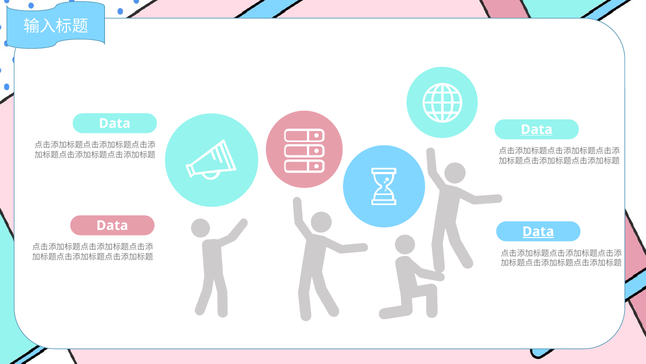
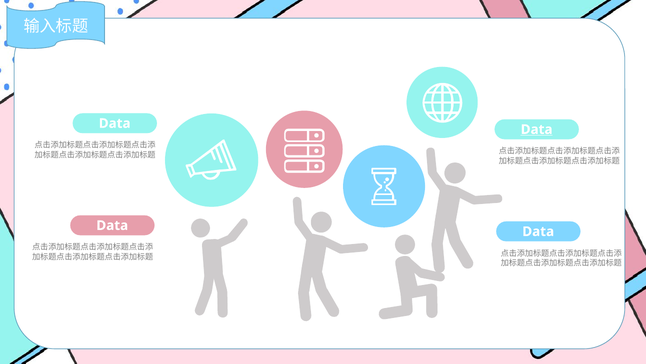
Data underline: present -> none (538, 231)
